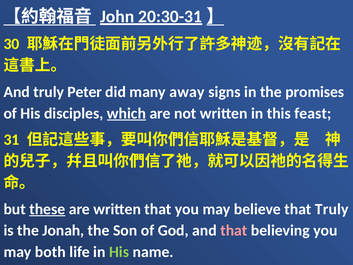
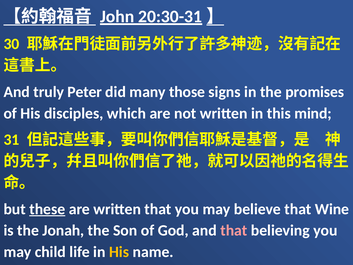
away: away -> those (187, 92)
which underline: present -> none (126, 113)
feast: feast -> mind (313, 113)
that Truly: Truly -> Wine (332, 209)
both: both -> child (50, 252)
His colour: light green -> yellow (119, 252)
